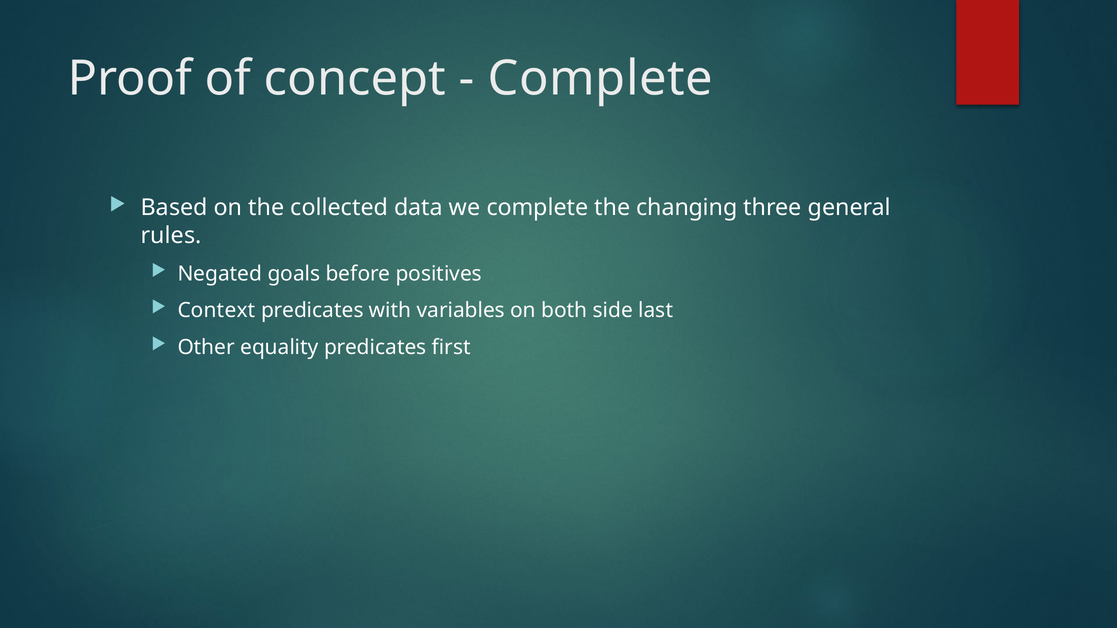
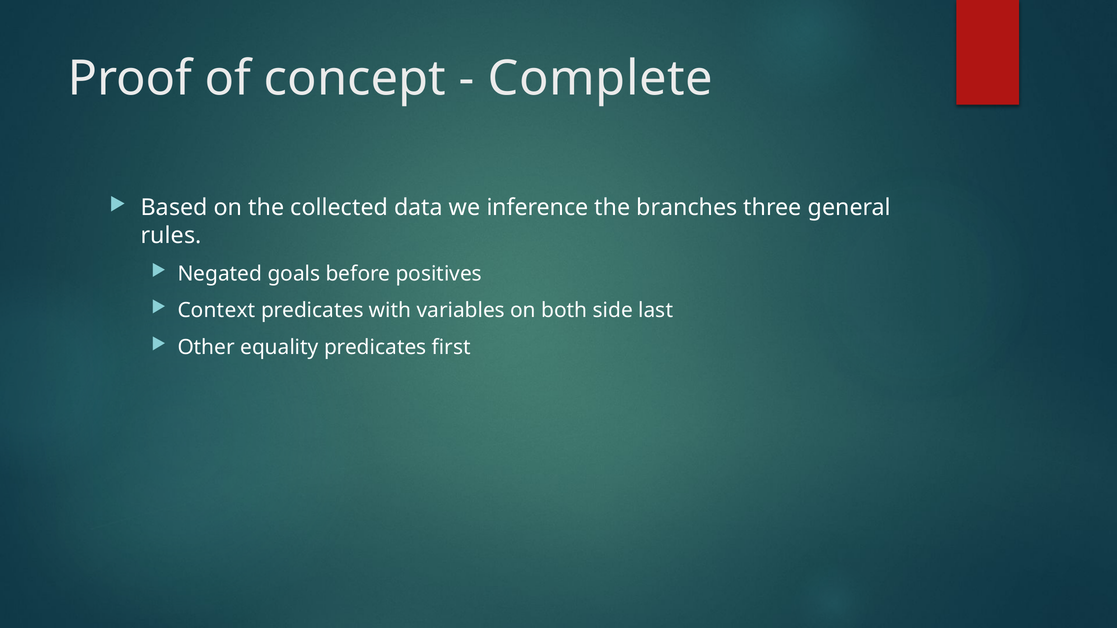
we complete: complete -> inference (537, 208)
changing: changing -> branches (687, 208)
